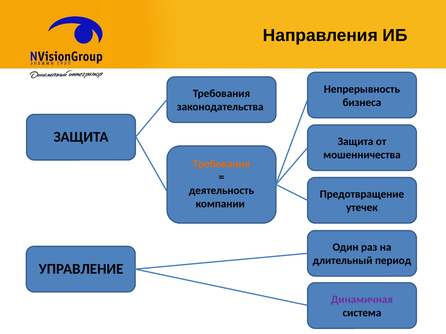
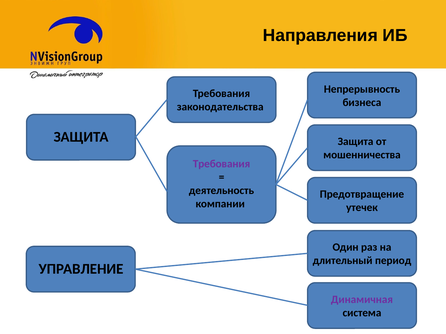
Требования colour: orange -> purple (222, 164)
